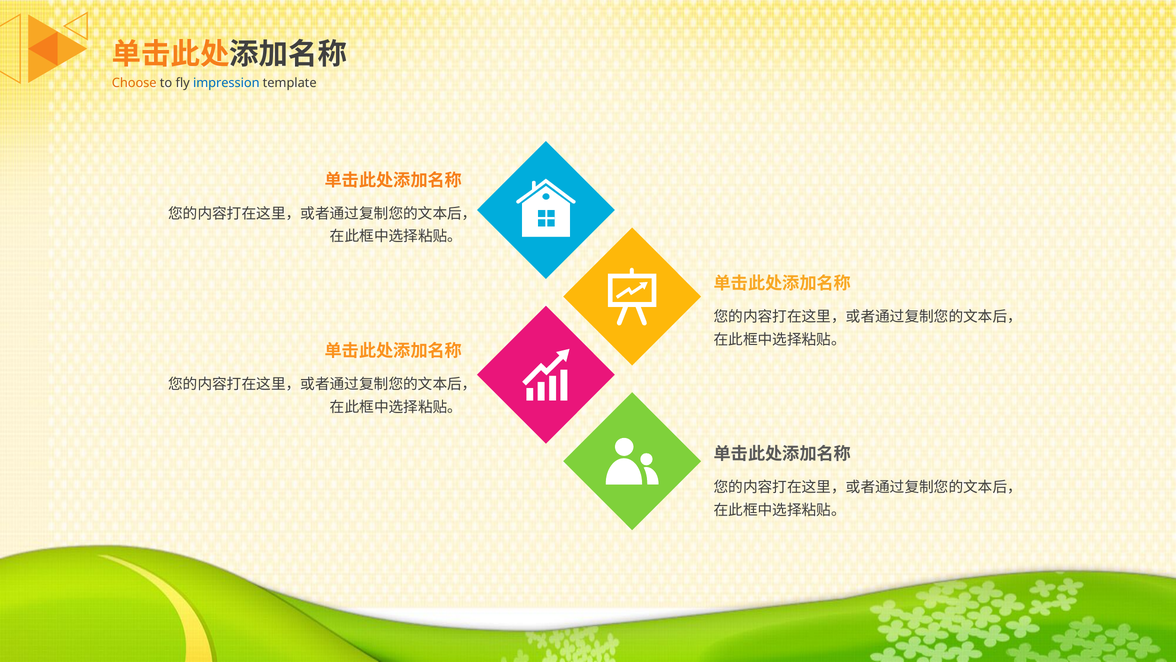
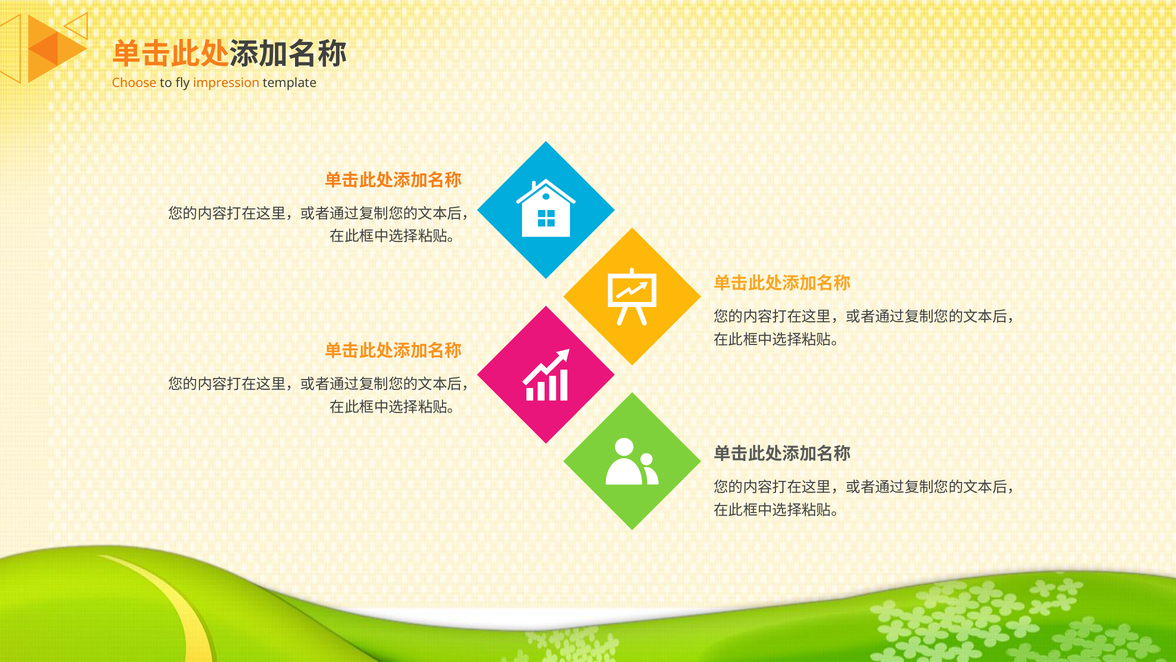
impression colour: blue -> orange (226, 83)
